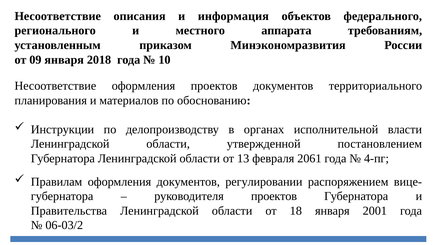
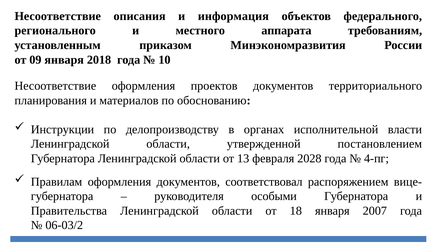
2061: 2061 -> 2028 (309, 158)
регулировании: регулировании -> соответствовал (264, 181)
руководителя проектов: проектов -> особыми (274, 196)
2001: 2001 -> 2007 (375, 210)
